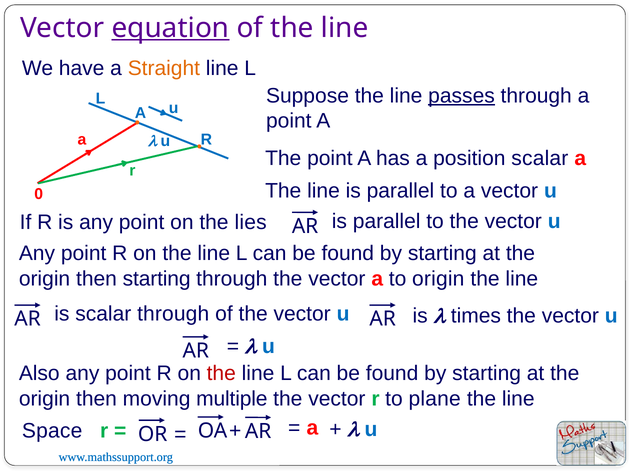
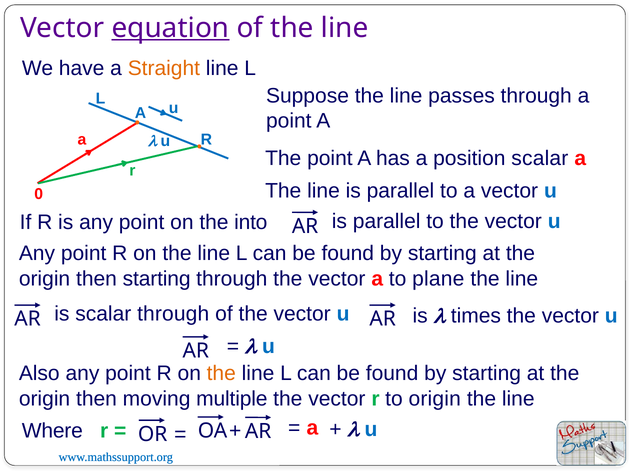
passes underline: present -> none (462, 96)
lies: lies -> into (251, 223)
to origin: origin -> plane (438, 279)
the colour: red -> orange (221, 374)
to plane: plane -> origin (435, 399)
Space: Space -> Where (52, 431)
